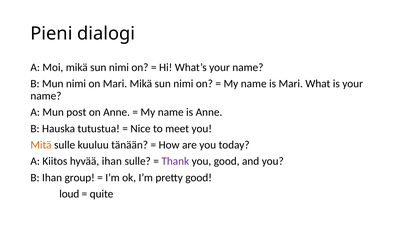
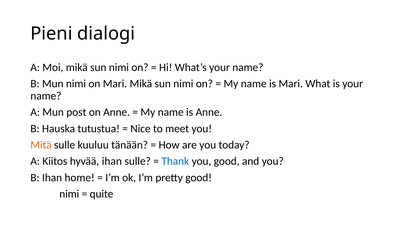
Thank colour: purple -> blue (175, 161)
group: group -> home (80, 177)
loud: loud -> nimi (69, 193)
